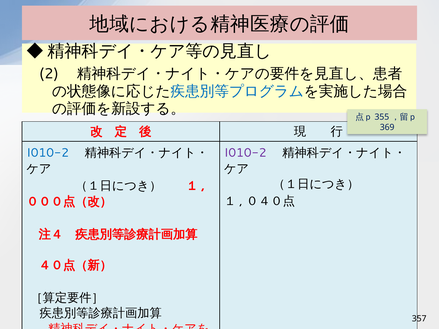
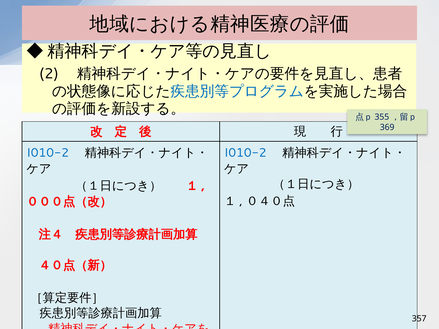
I010-2 colour: purple -> blue (245, 153)
